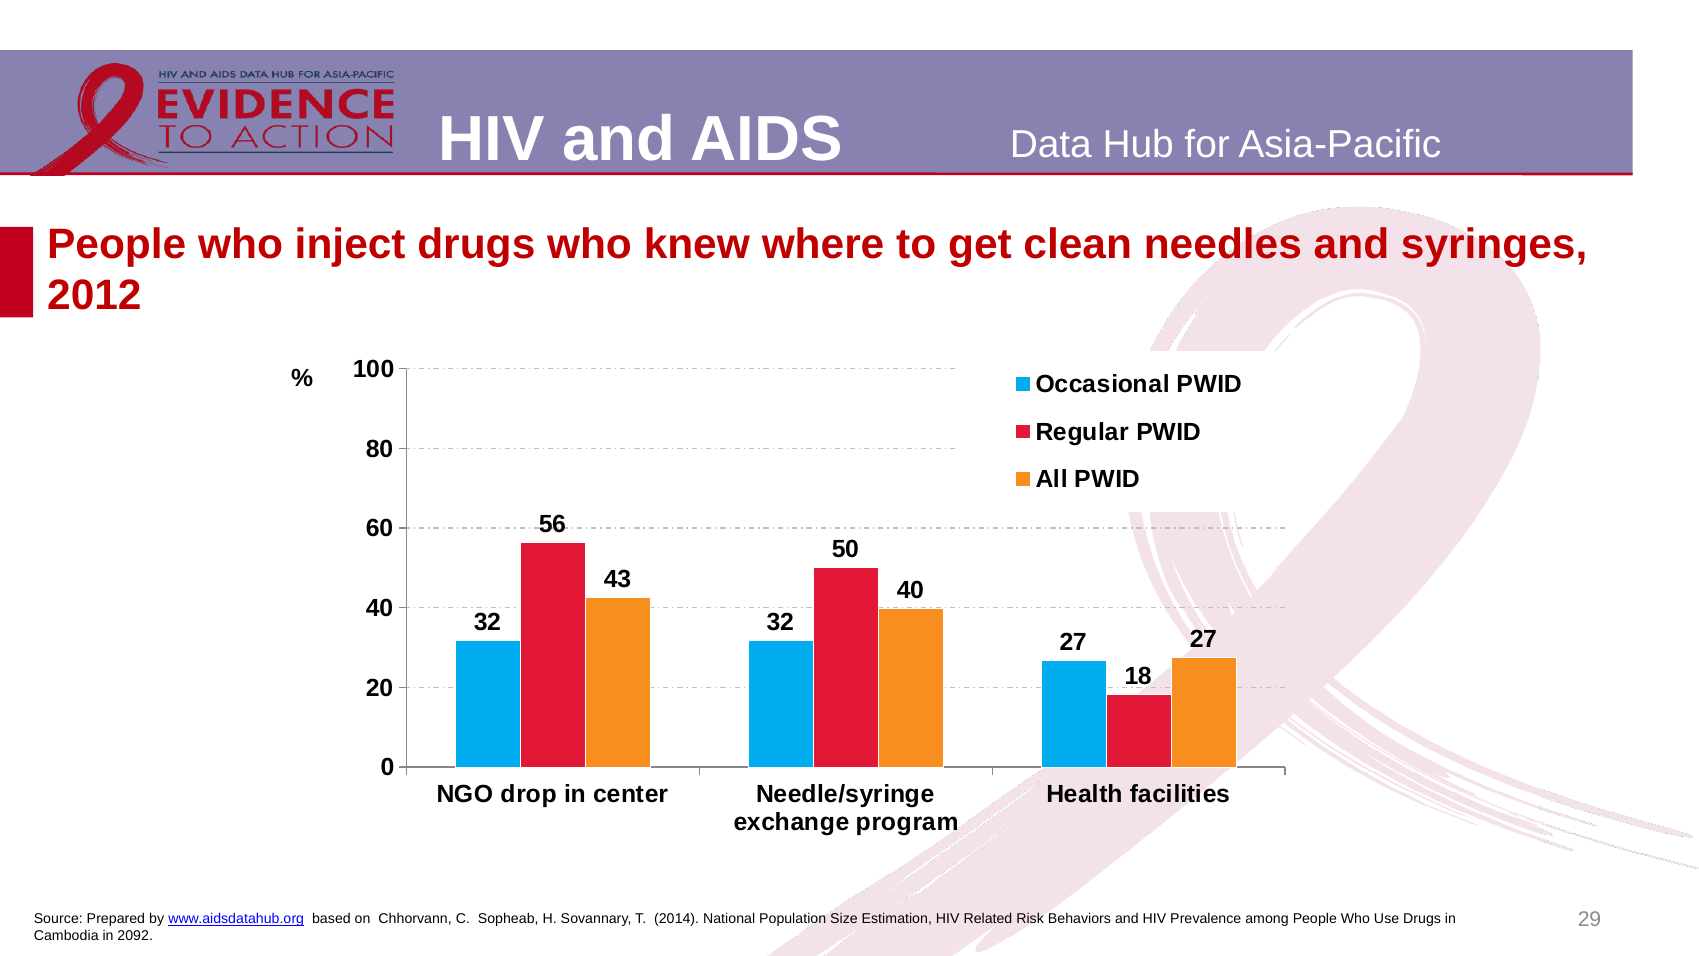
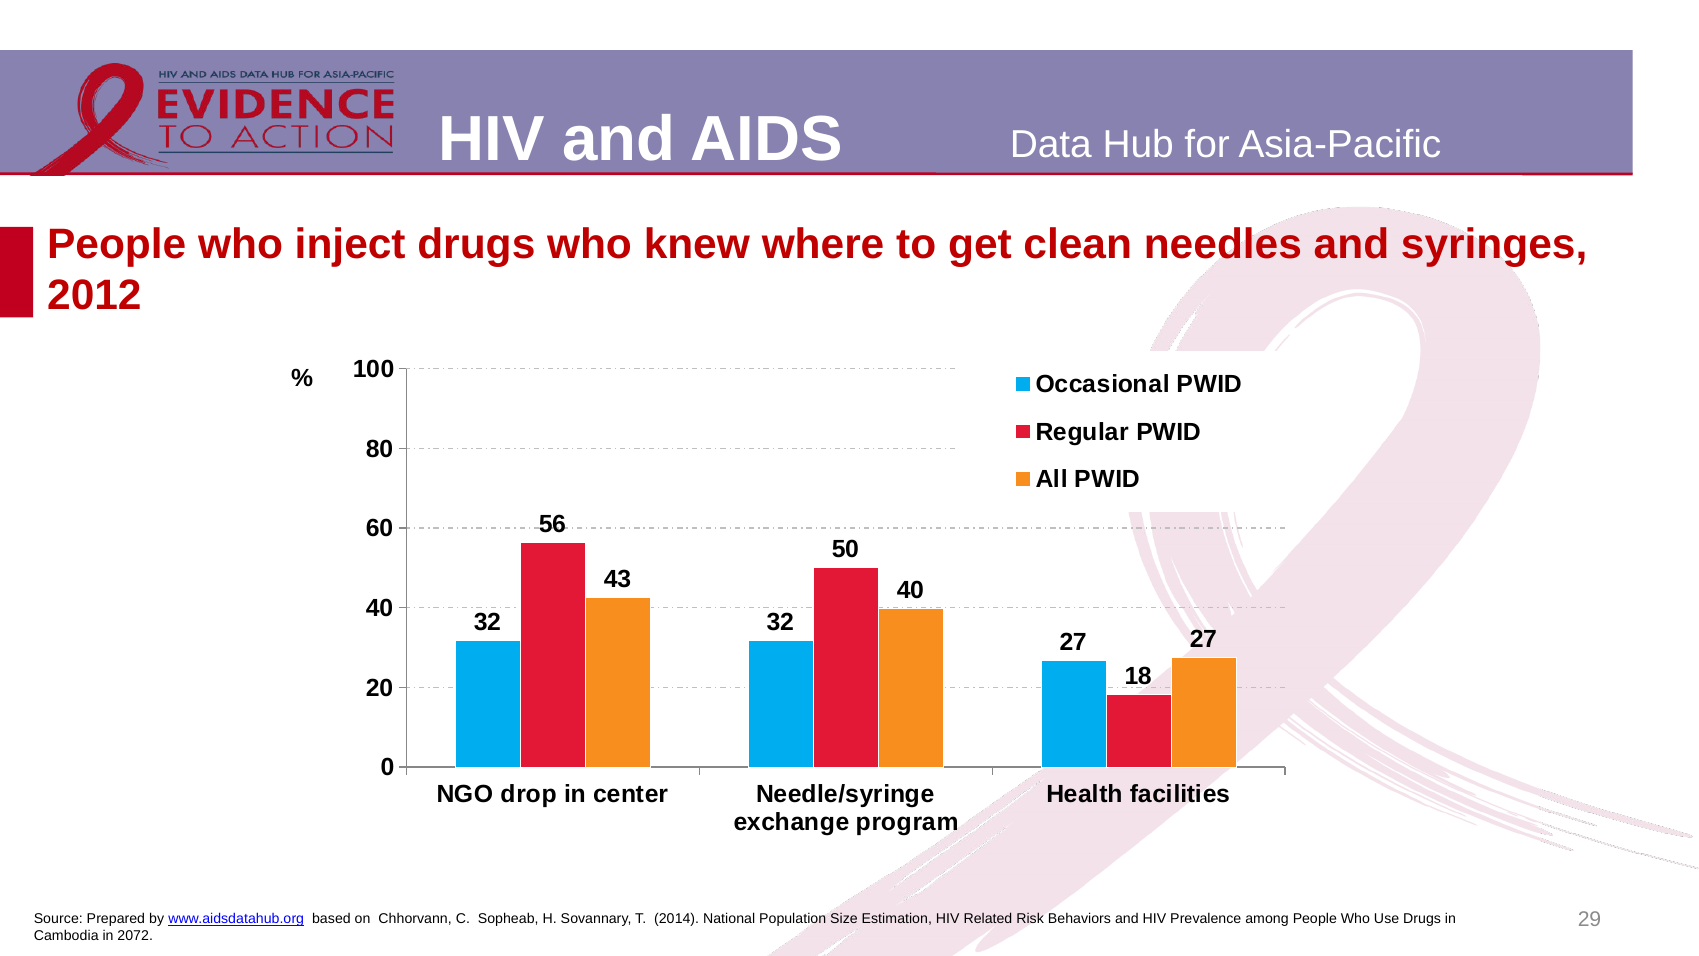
2092: 2092 -> 2072 (135, 935)
